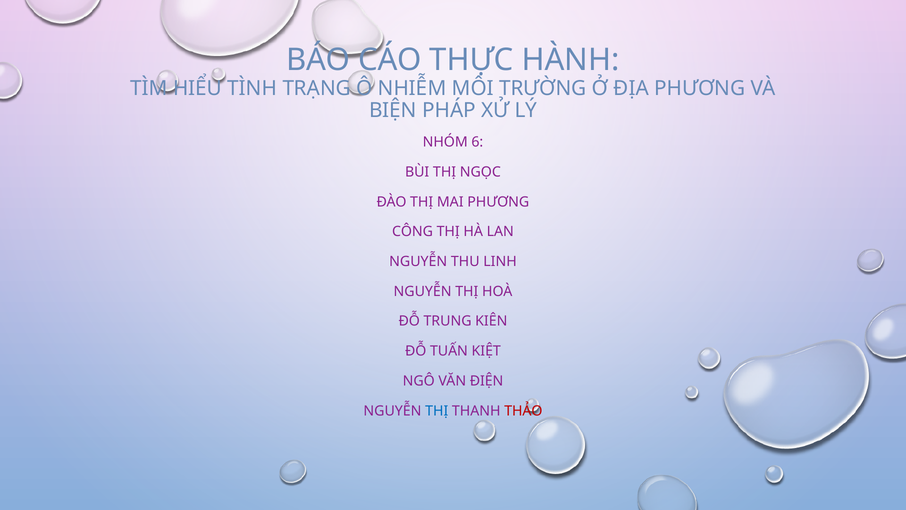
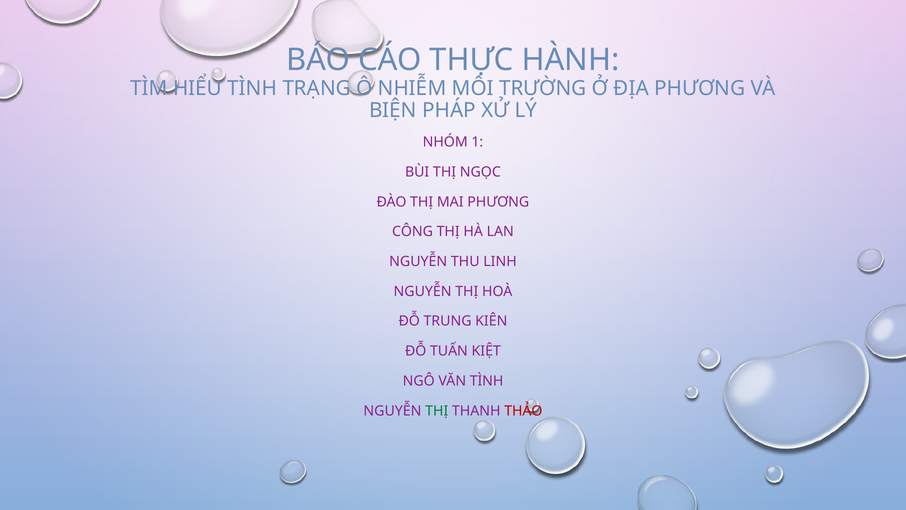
6: 6 -> 1 (477, 142)
VĂN ĐIỆN: ĐIỆN -> TÌNH (487, 381)
THỊ colour: blue -> green (437, 411)
